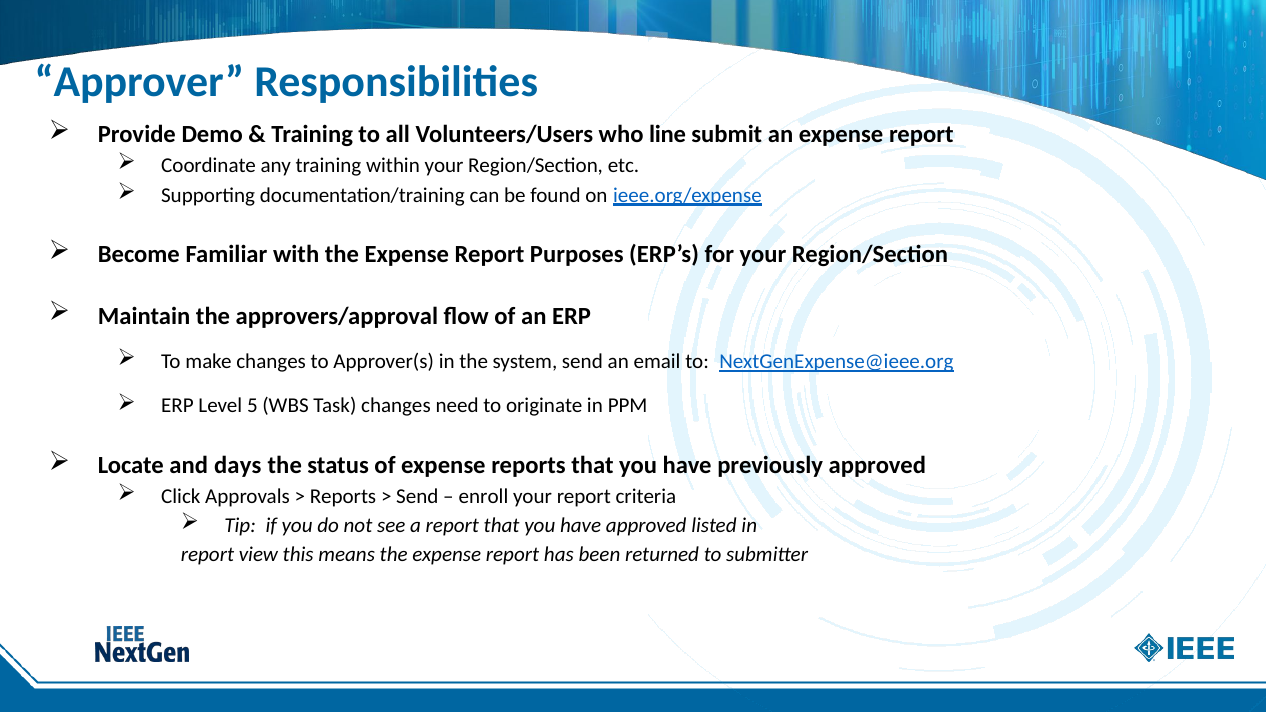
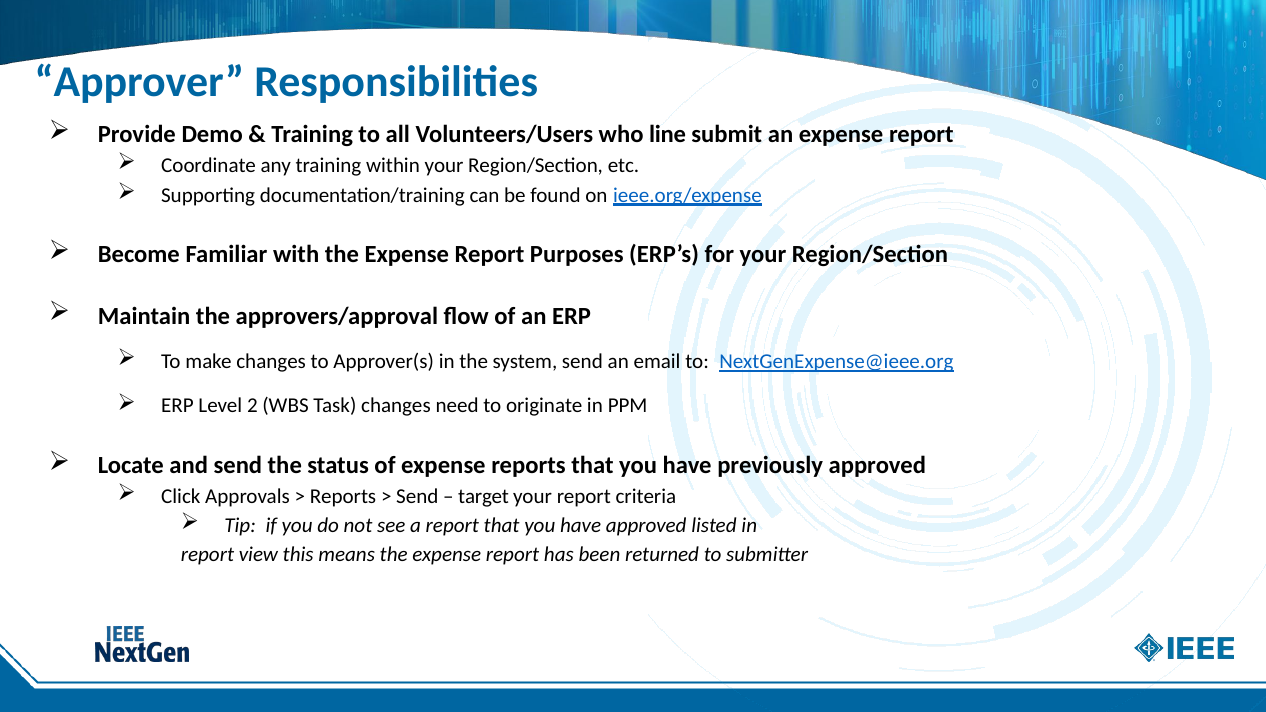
5: 5 -> 2 (252, 406)
and days: days -> send (238, 465)
enroll: enroll -> target (484, 496)
